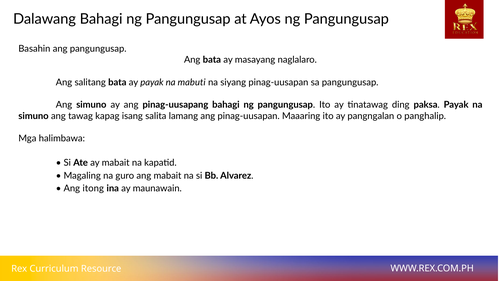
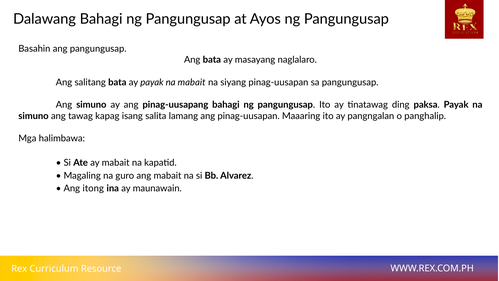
na mabuti: mabuti -> mabait (192, 82)
